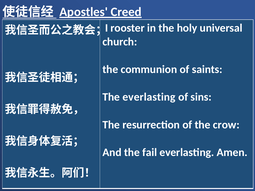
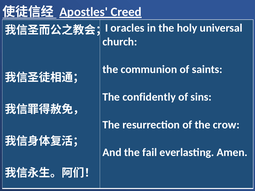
rooster: rooster -> oracles (128, 28)
The everlasting: everlasting -> confidently (149, 97)
